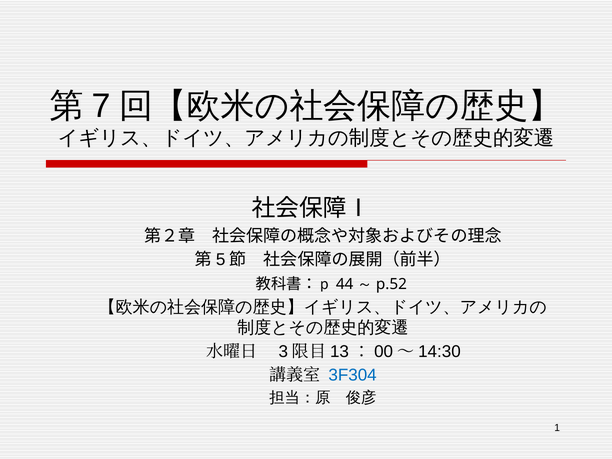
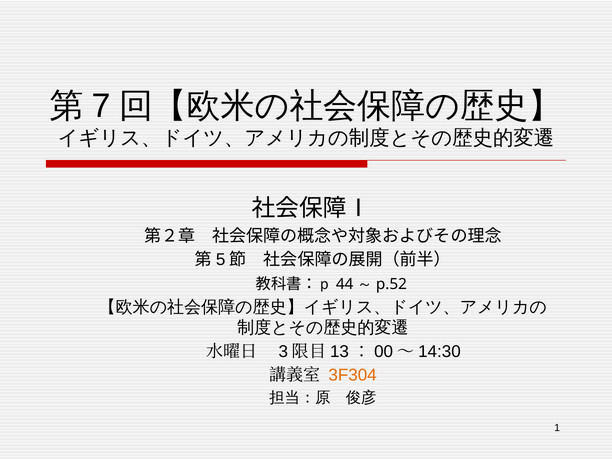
3F304 colour: blue -> orange (353, 375)
